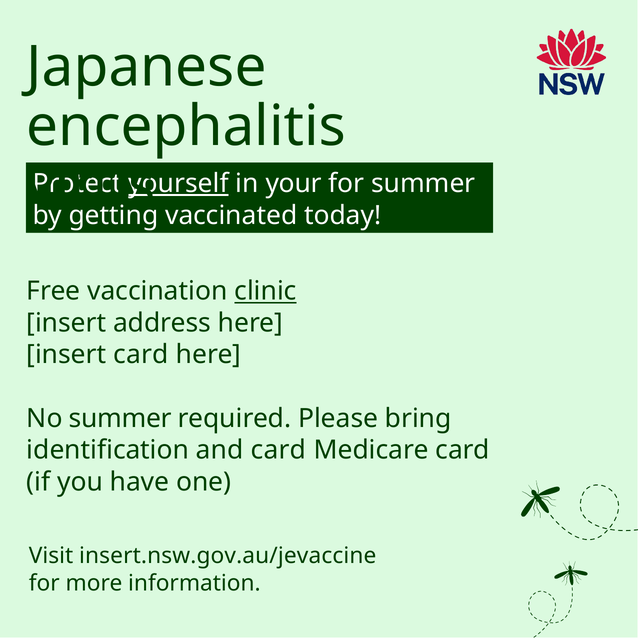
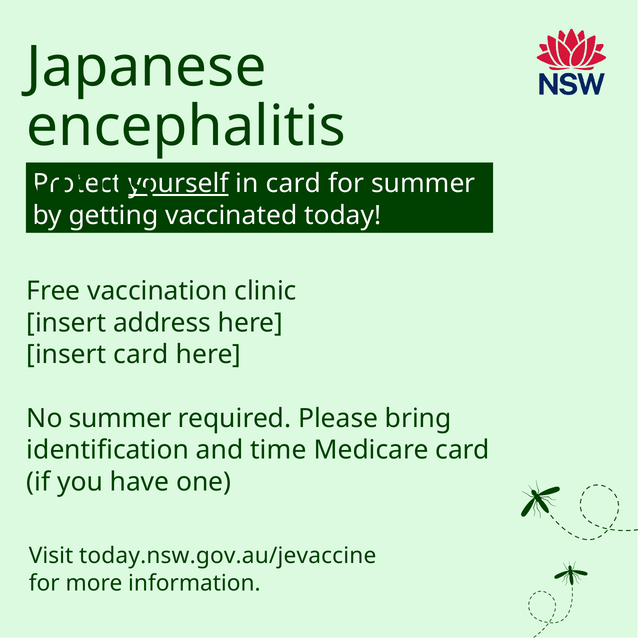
in your: your -> card (293, 184)
clinic underline: present -> none (265, 291)
and card: card -> time (278, 450)
insert.nsw.gov.au/jevaccine: insert.nsw.gov.au/jevaccine -> today.nsw.gov.au/jevaccine (228, 556)
